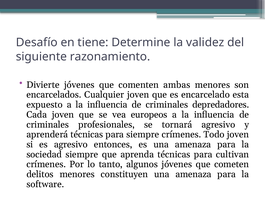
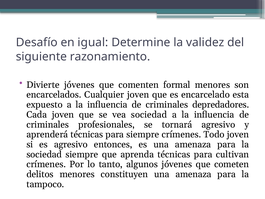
tiene: tiene -> igual (93, 42)
ambas: ambas -> formal (177, 85)
vea europeos: europeos -> sociedad (149, 114)
software: software -> tampoco (45, 184)
